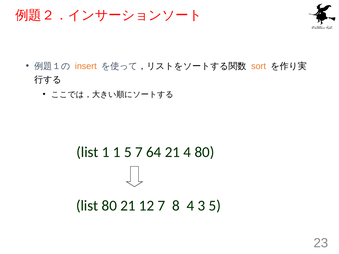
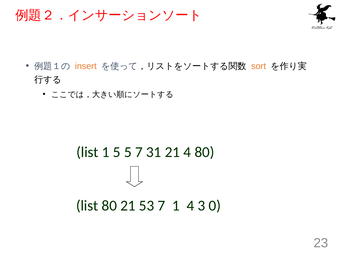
1 1: 1 -> 5 (117, 152)
64: 64 -> 31 (154, 152)
12: 12 -> 53 (147, 206)
7 8: 8 -> 1 (176, 206)
3 5: 5 -> 0 (215, 206)
